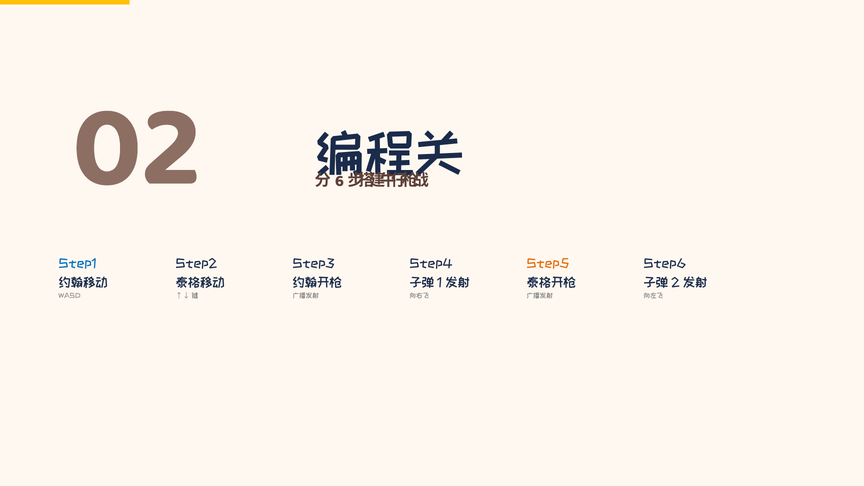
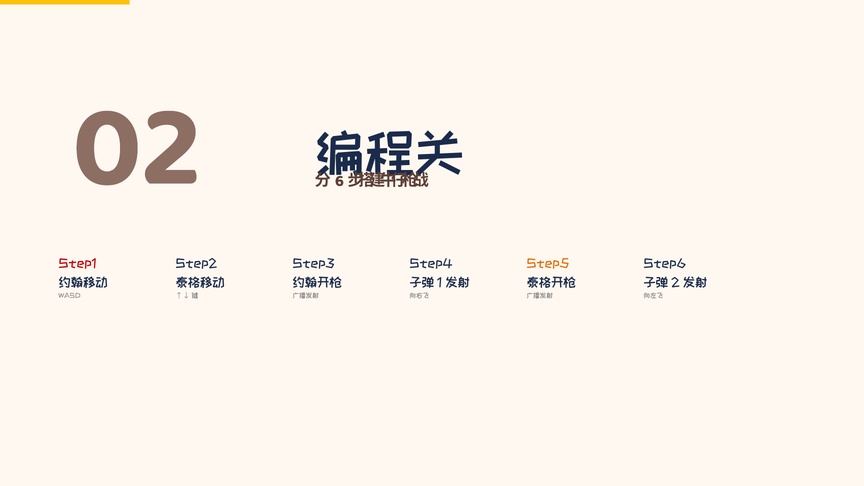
Step1 colour: blue -> red (78, 264)
